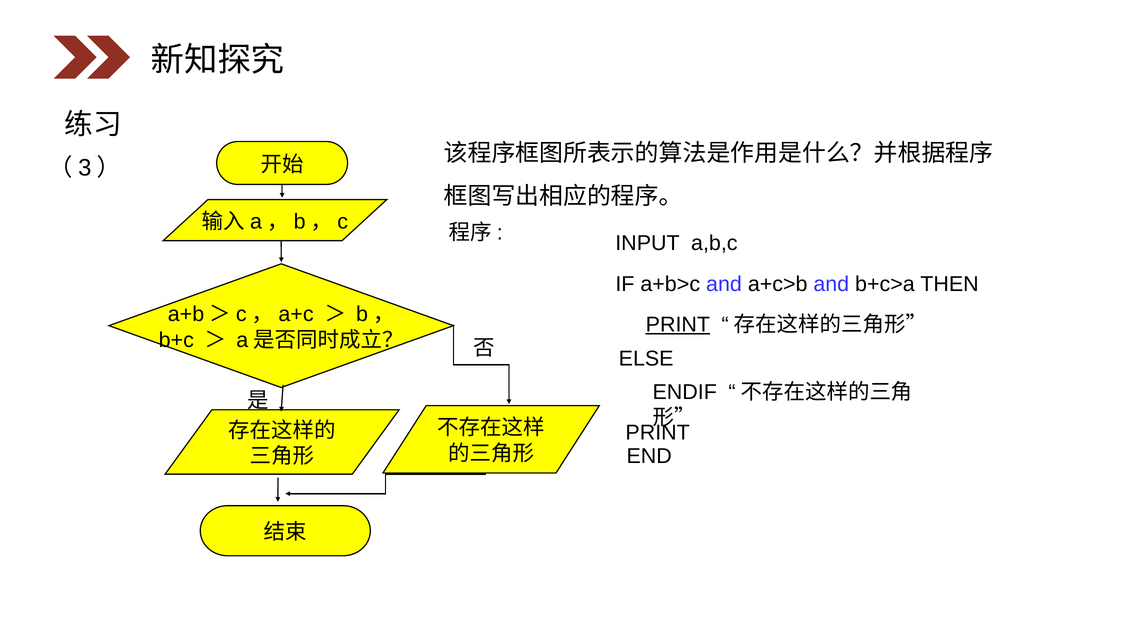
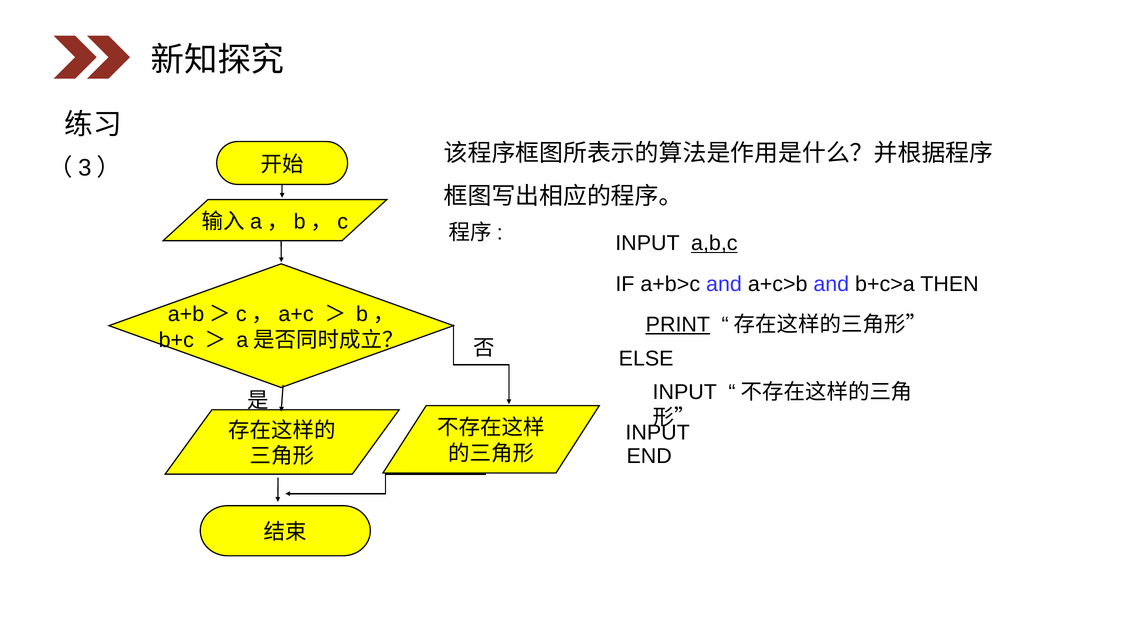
a,b,c underline: none -> present (714, 243)
ENDIF: ENDIF -> INPUT (685, 392)
PRINT: PRINT -> INPUT (658, 433)
